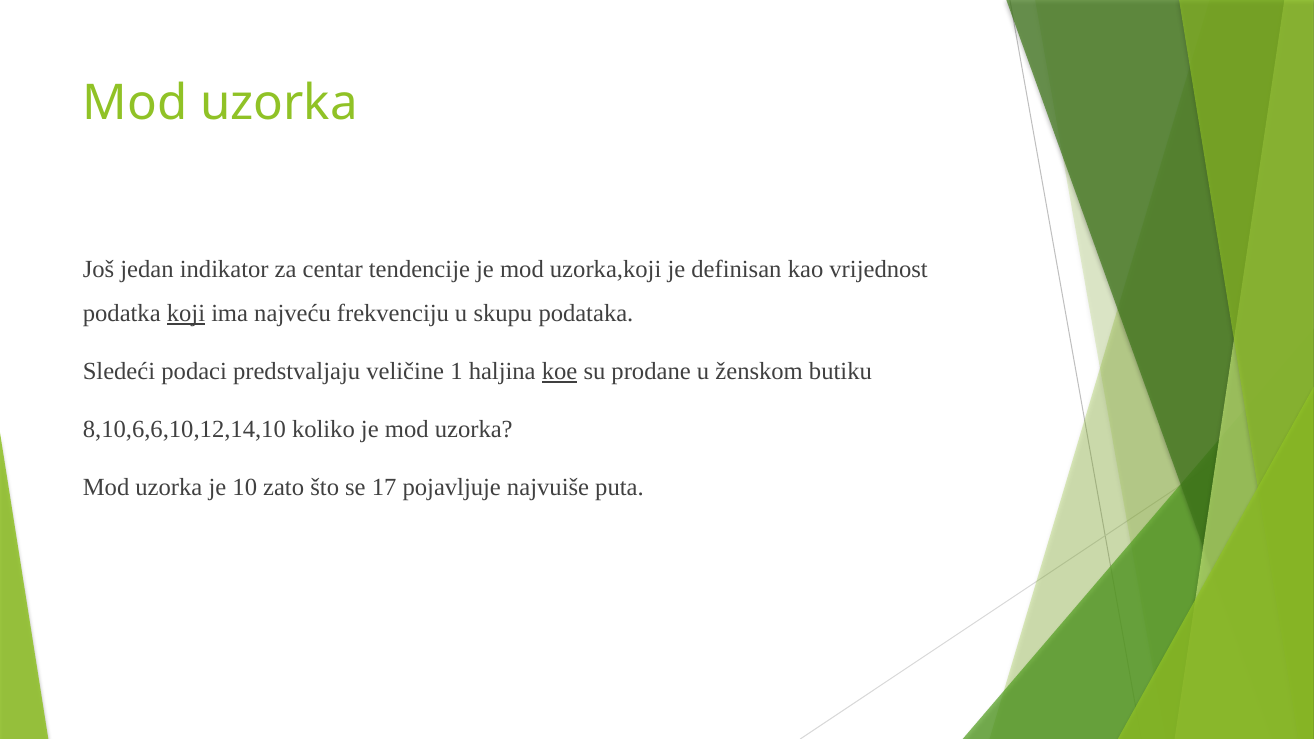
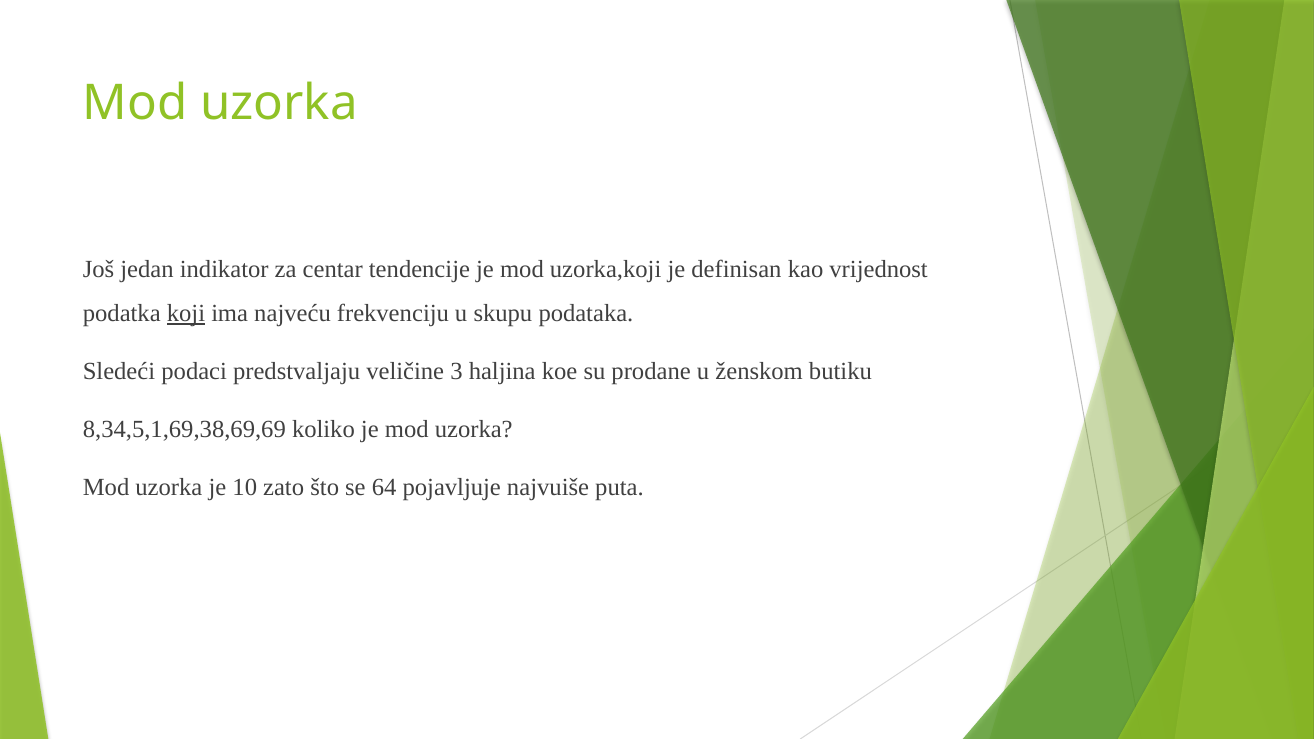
1: 1 -> 3 (456, 371)
koe underline: present -> none (560, 371)
8,10,6,6,10,12,14,10: 8,10,6,6,10,12,14,10 -> 8,34,5,1,69,38,69,69 (184, 430)
17: 17 -> 64 (384, 488)
